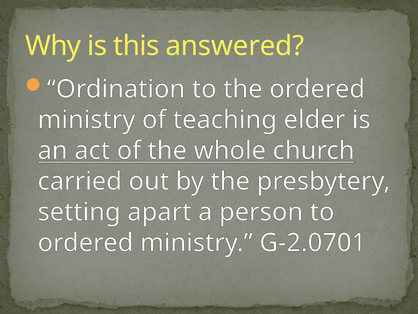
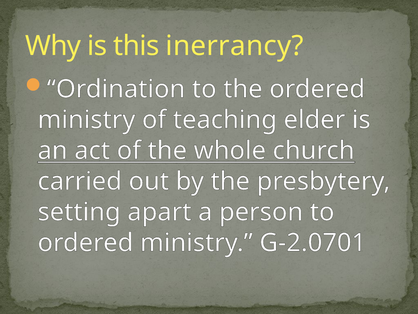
answered: answered -> inerrancy (235, 46)
